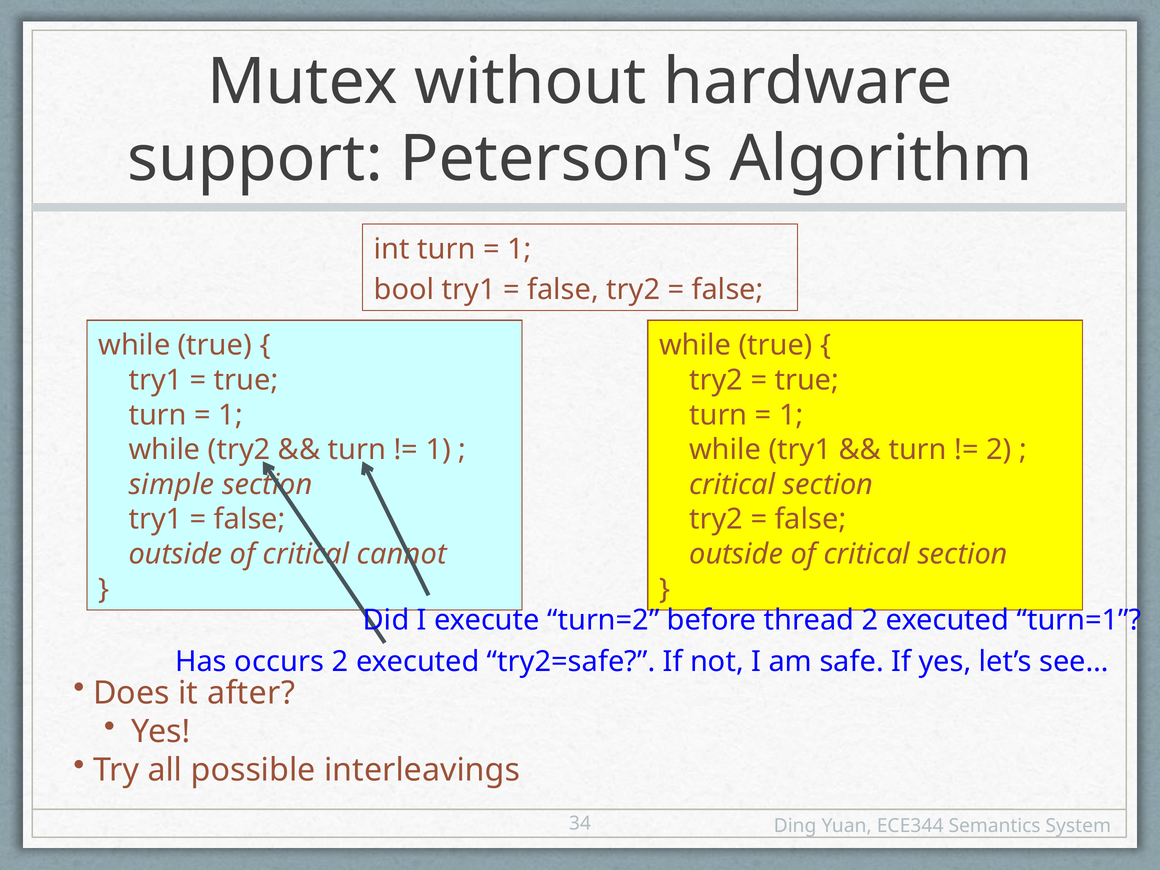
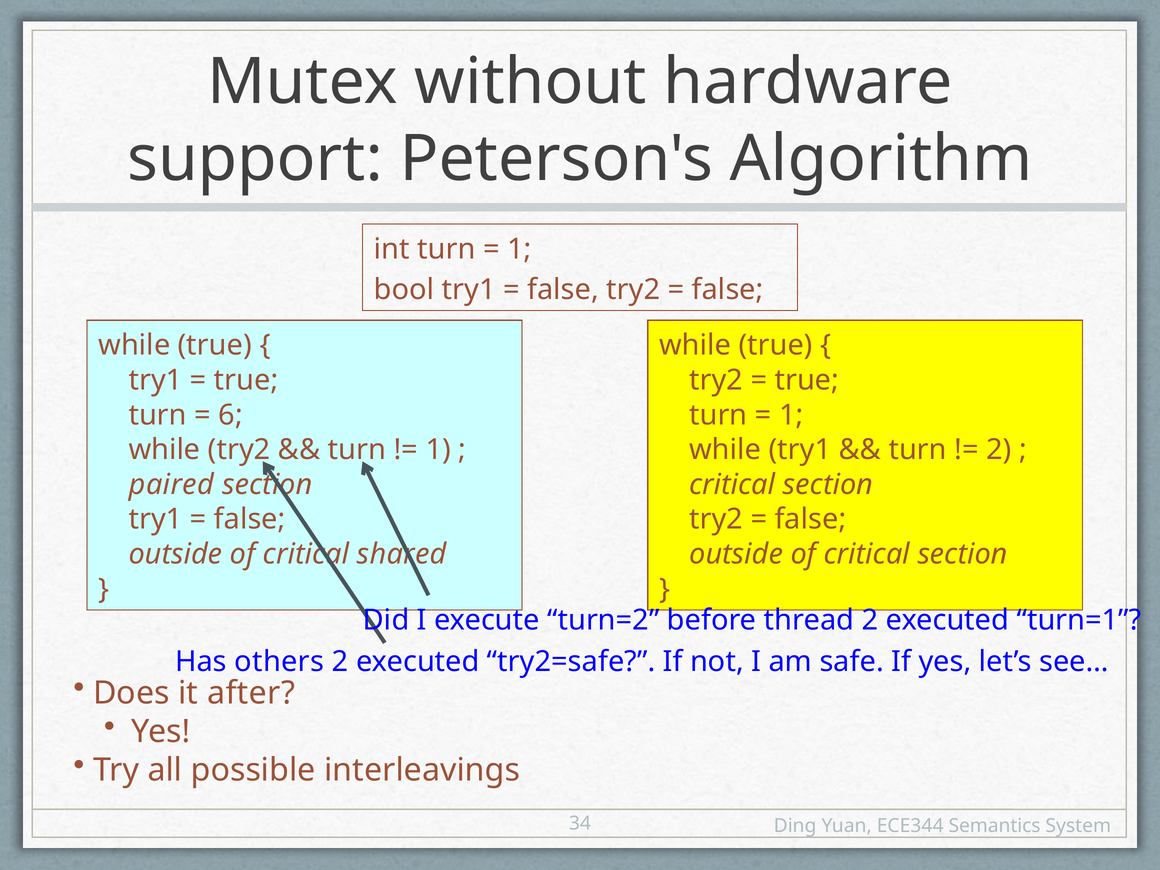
1: 1 -> 6 (231, 415)
simple: simple -> paired (171, 485)
cannot: cannot -> shared (402, 554)
occurs: occurs -> others (279, 661)
